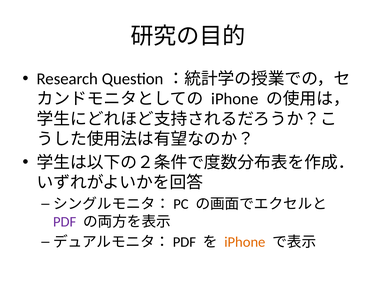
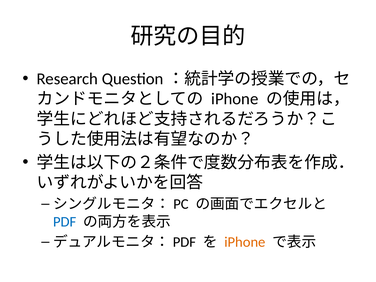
PDF colour: purple -> blue (65, 222)
